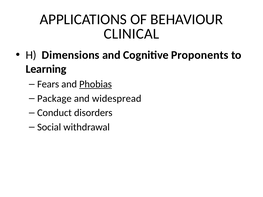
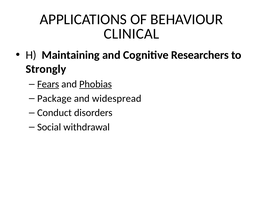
Dimensions: Dimensions -> Maintaining (71, 55)
Proponents: Proponents -> Researchers (200, 55)
Learning: Learning -> Strongly (46, 69)
Fears underline: none -> present (48, 84)
